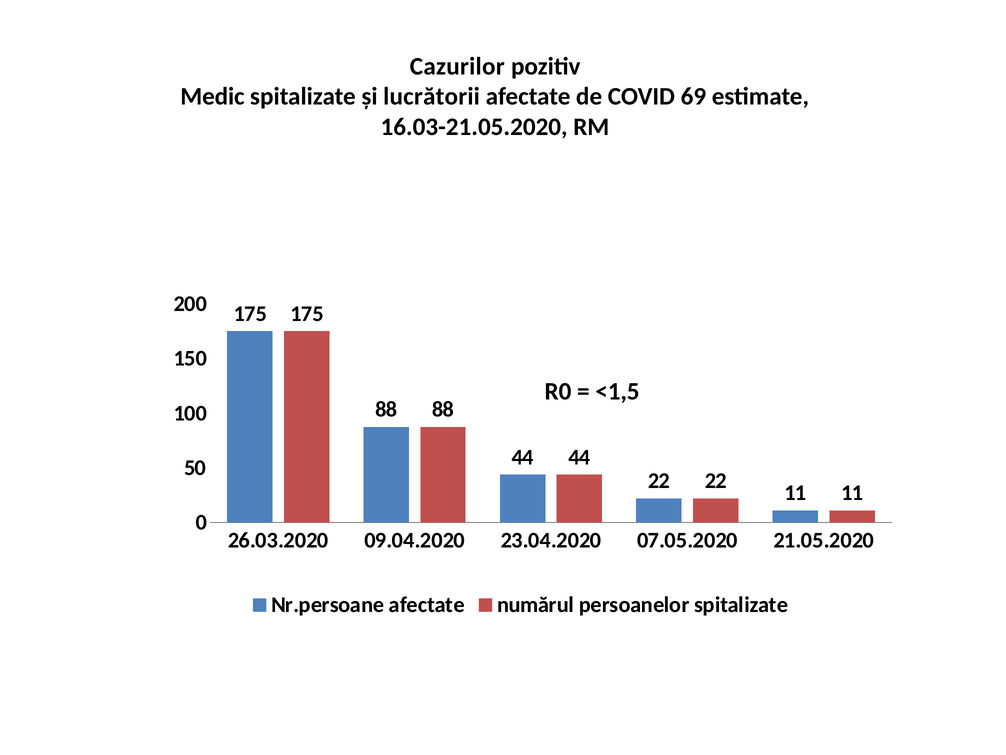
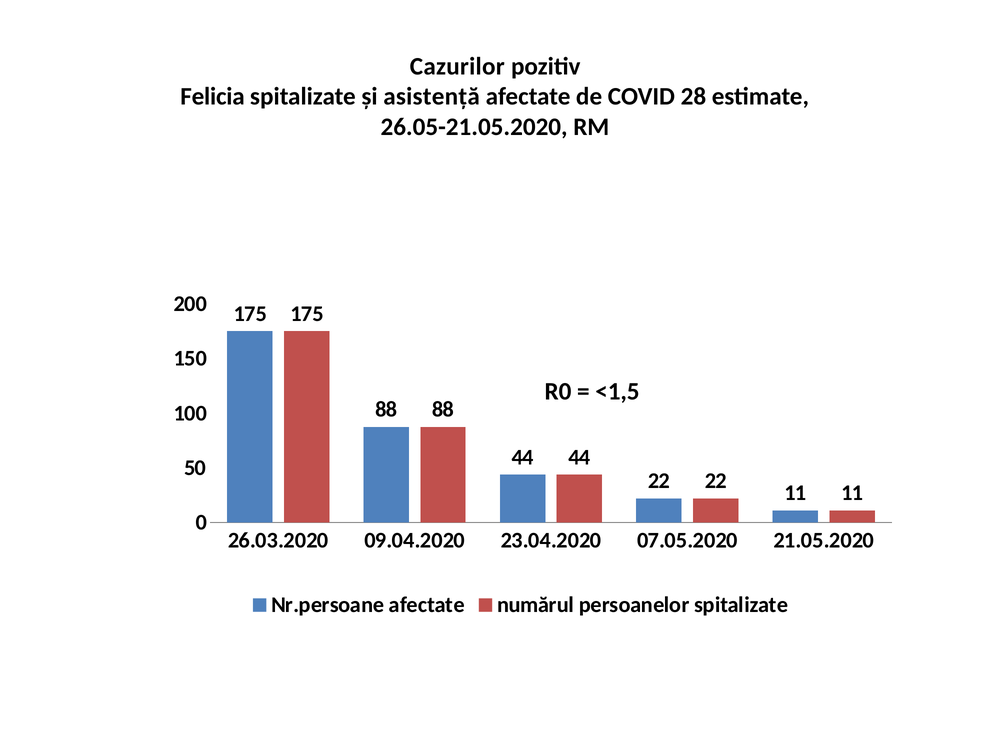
Medic: Medic -> Felicia (212, 96)
lucrătorii: lucrătorii -> asistență (432, 96)
69: 69 -> 28 (693, 96)
16.03-21.05.2020: 16.03-21.05.2020 -> 26.05-21.05.2020 (474, 127)
